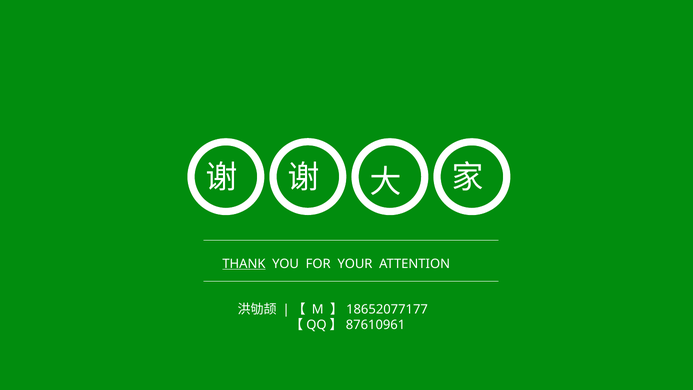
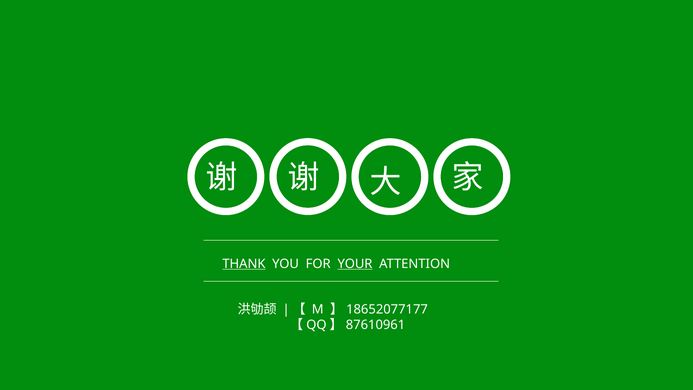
YOUR underline: none -> present (355, 264)
